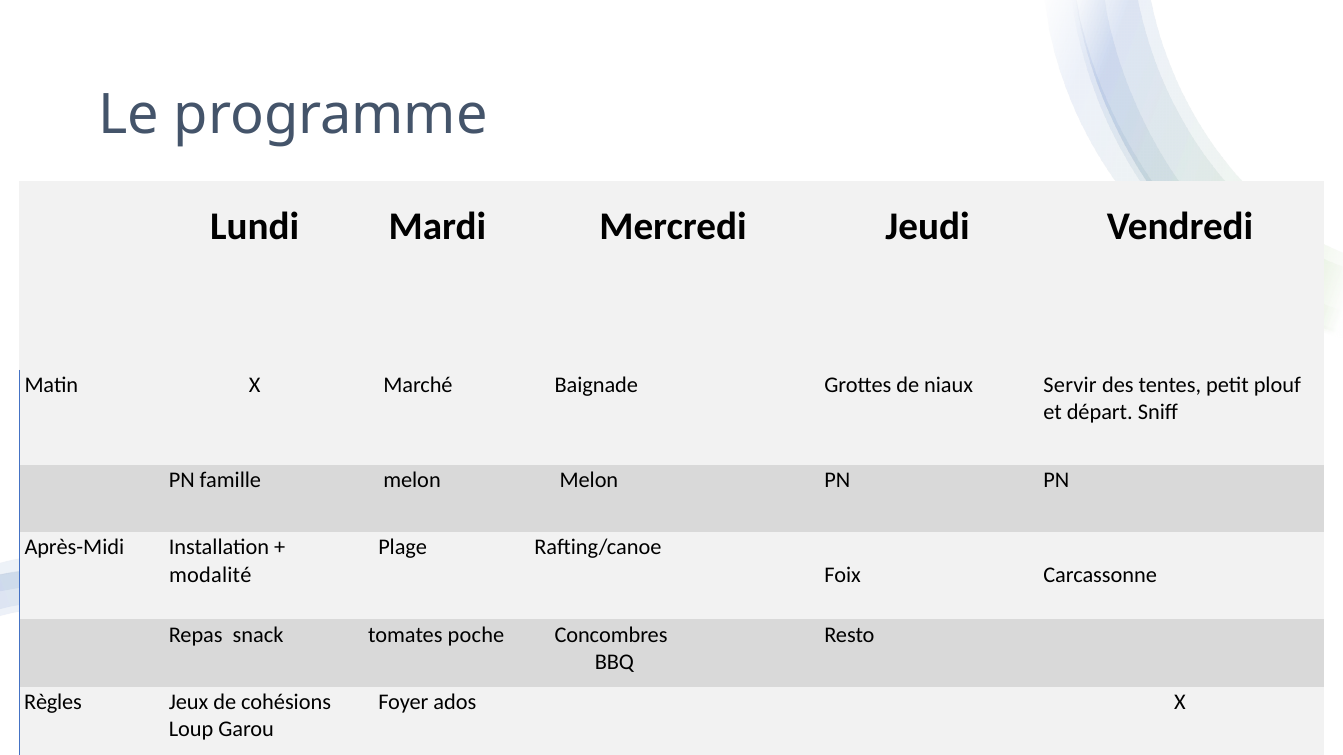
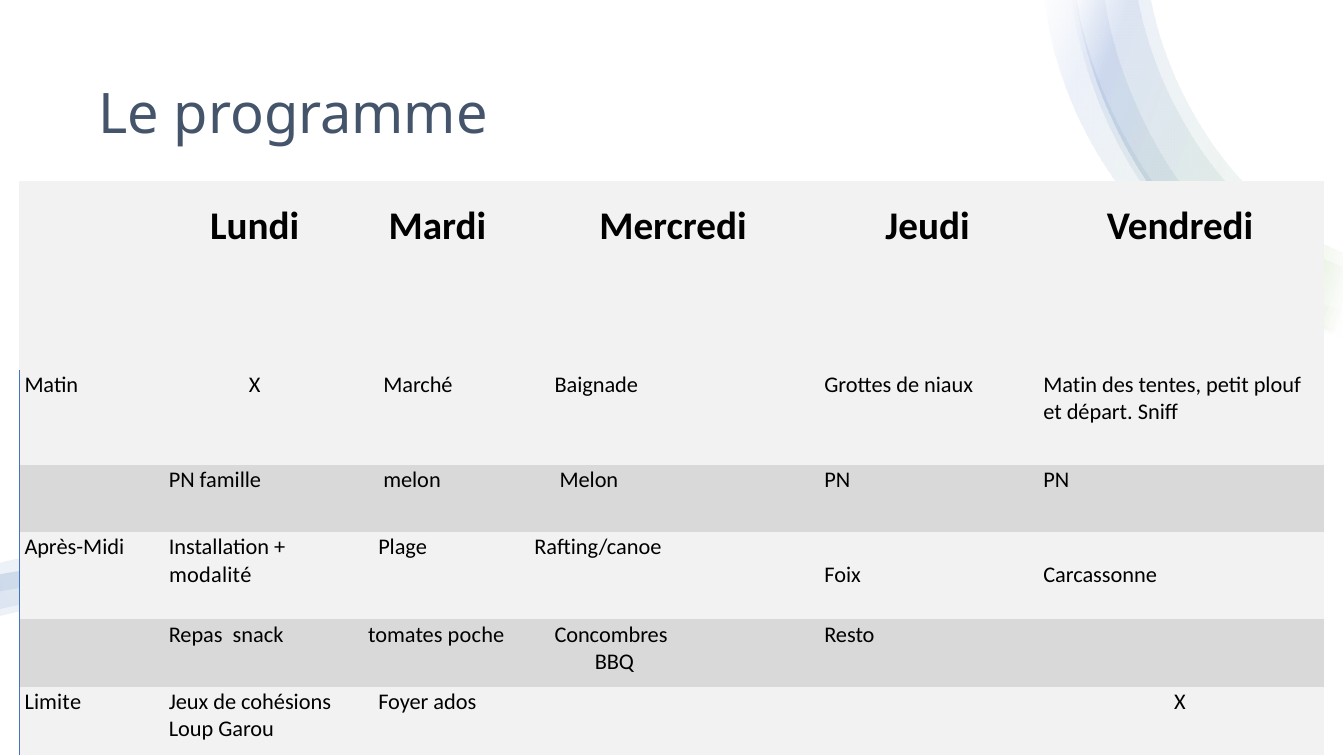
niaux Servir: Servir -> Matin (1070, 385)
Règles: Règles -> Limite (53, 703)
